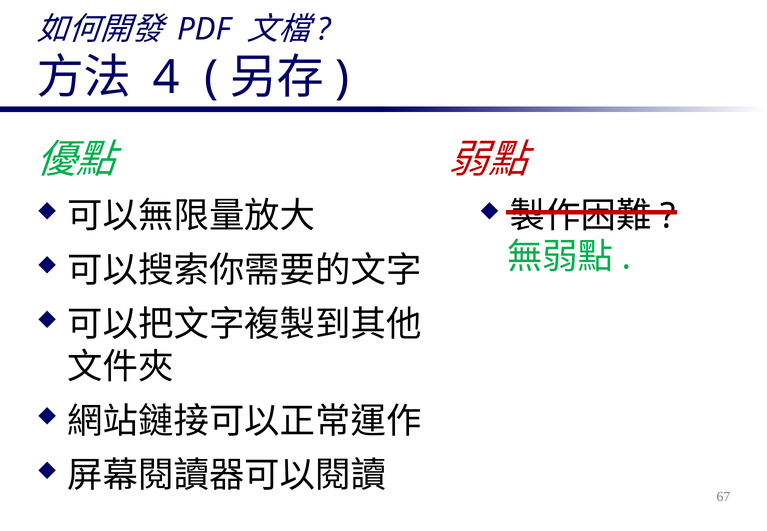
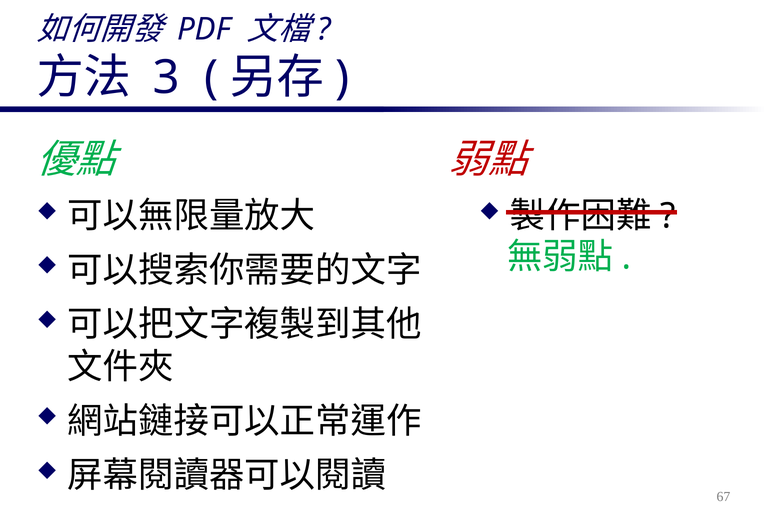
4: 4 -> 3 (166, 78)
